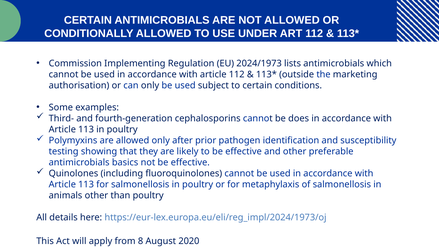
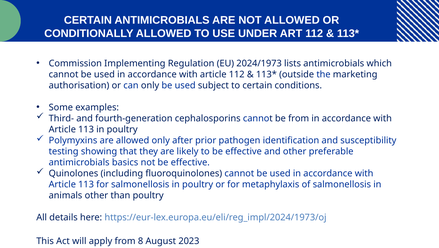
be does: does -> from (299, 118)
2020: 2020 -> 2023 (189, 240)
